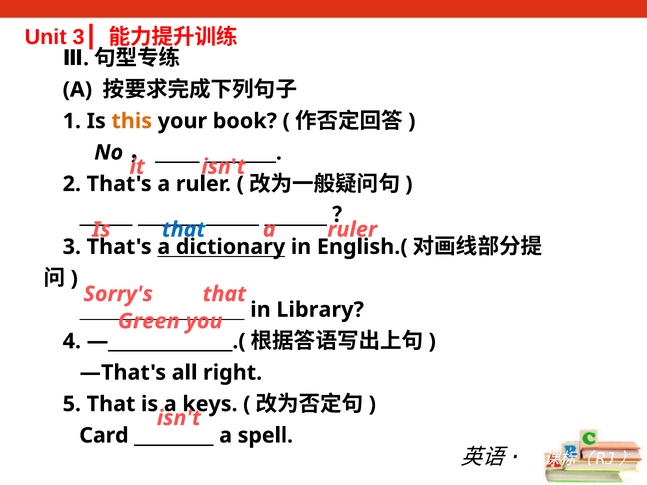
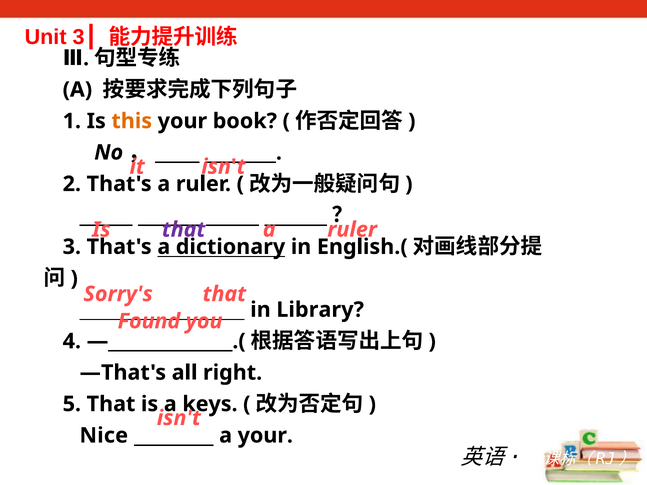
that colour: blue -> purple (184, 230)
Green: Green -> Found (149, 321)
Card: Card -> Nice (104, 436)
a spell: spell -> your (265, 436)
